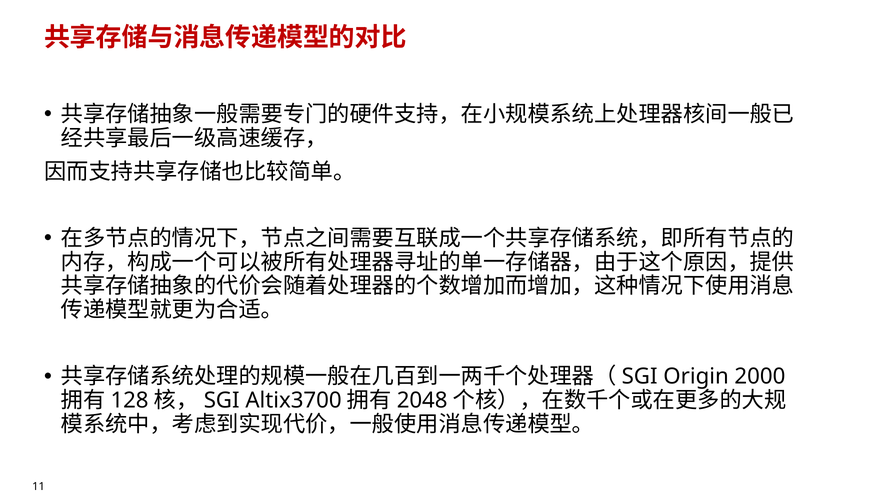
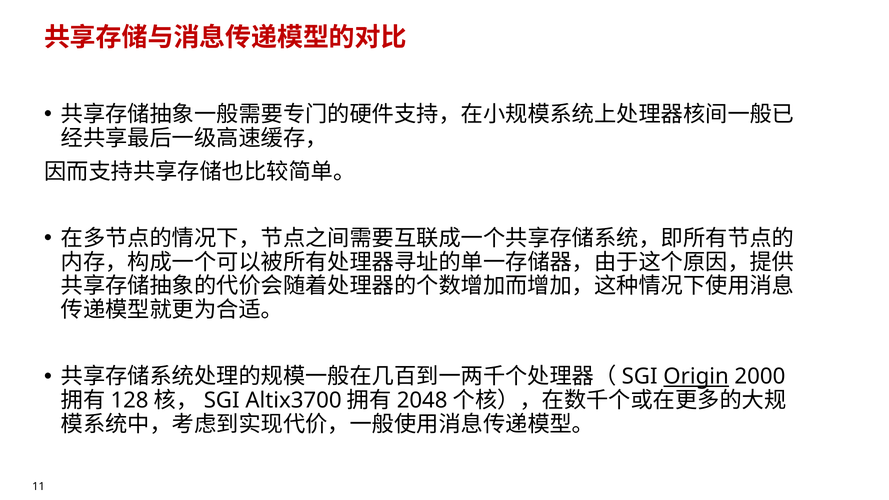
Origin underline: none -> present (696, 377)
